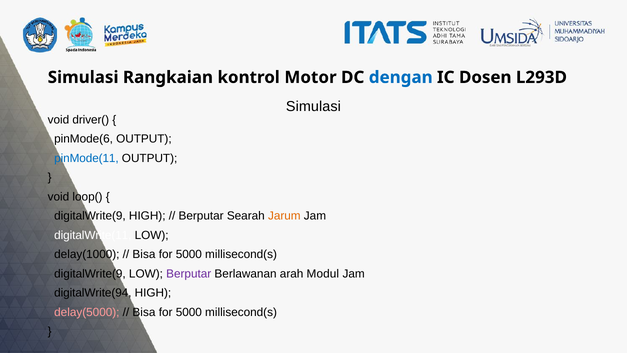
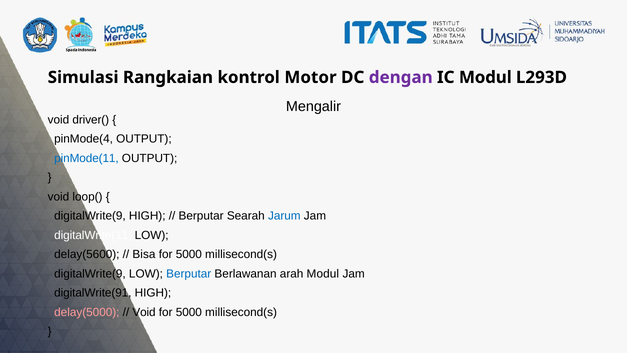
dengan colour: blue -> purple (401, 77)
IC Dosen: Dosen -> Modul (485, 77)
Simulasi: Simulasi -> Mengalir (313, 106)
pinMode(6: pinMode(6 -> pinMode(4 (84, 139)
Jarum colour: orange -> blue (284, 216)
delay(1000: delay(1000 -> delay(5600 (87, 254)
Berputar colour: purple -> blue (189, 274)
digitalWrite(94: digitalWrite(94 -> digitalWrite(91 (93, 293)
Bisa: Bisa -> Void (144, 312)
